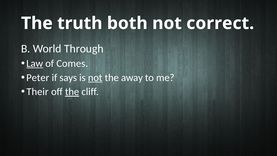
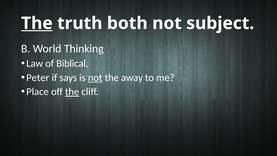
The underline: none -> present (37, 23)
correct: correct -> subject (220, 23)
Through: Through -> Thinking (84, 49)
Law underline: present -> none (35, 63)
Comes: Comes -> Biblical (72, 63)
Their: Their -> Place (38, 92)
